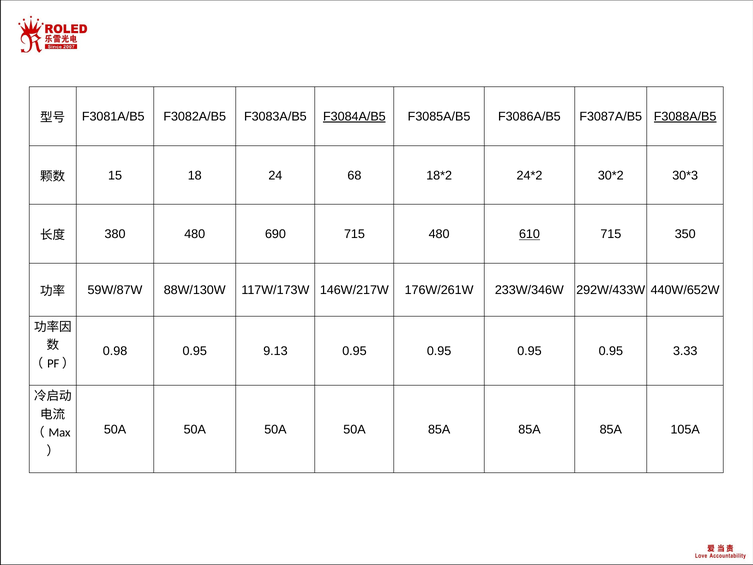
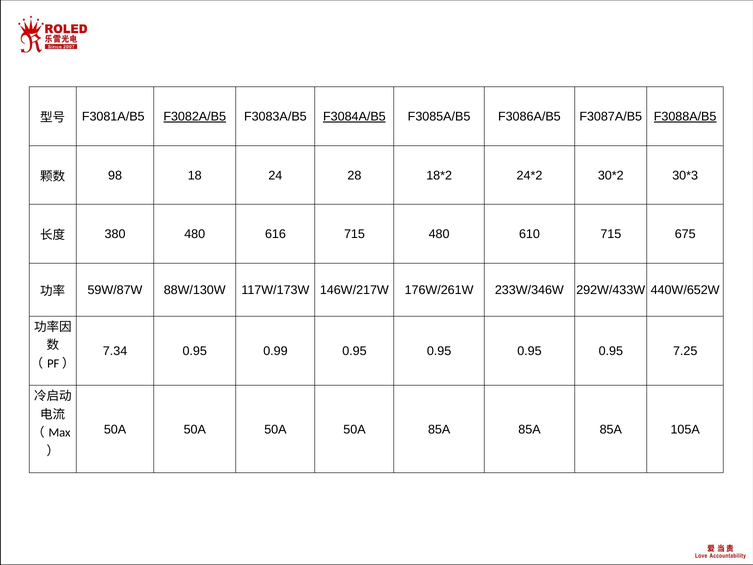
F3082A/B5 underline: none -> present (195, 117)
15: 15 -> 98 (115, 175)
68: 68 -> 28 (354, 175)
690: 690 -> 616 (275, 234)
610 underline: present -> none (529, 234)
350: 350 -> 675 (685, 234)
0.98: 0.98 -> 7.34 (115, 351)
9.13: 9.13 -> 0.99 (275, 351)
3.33: 3.33 -> 7.25 (685, 351)
